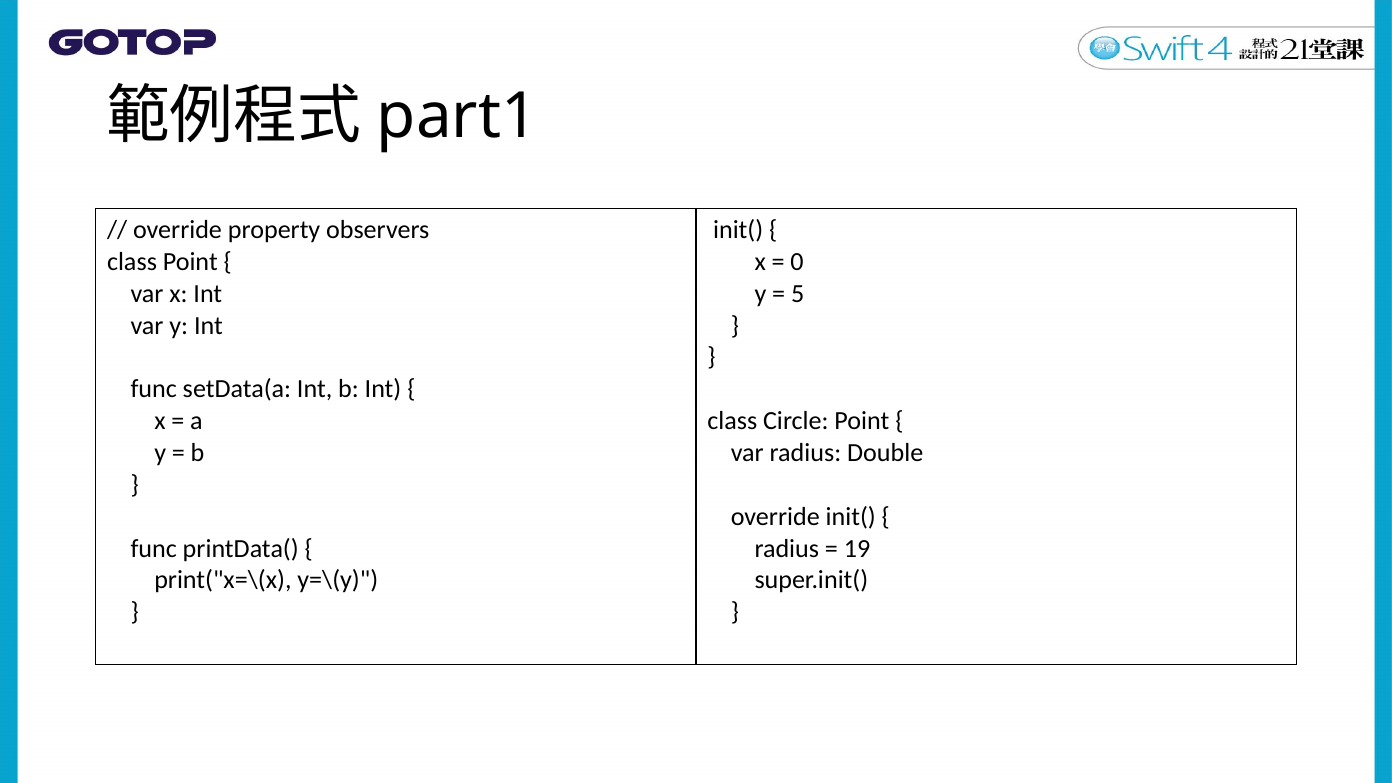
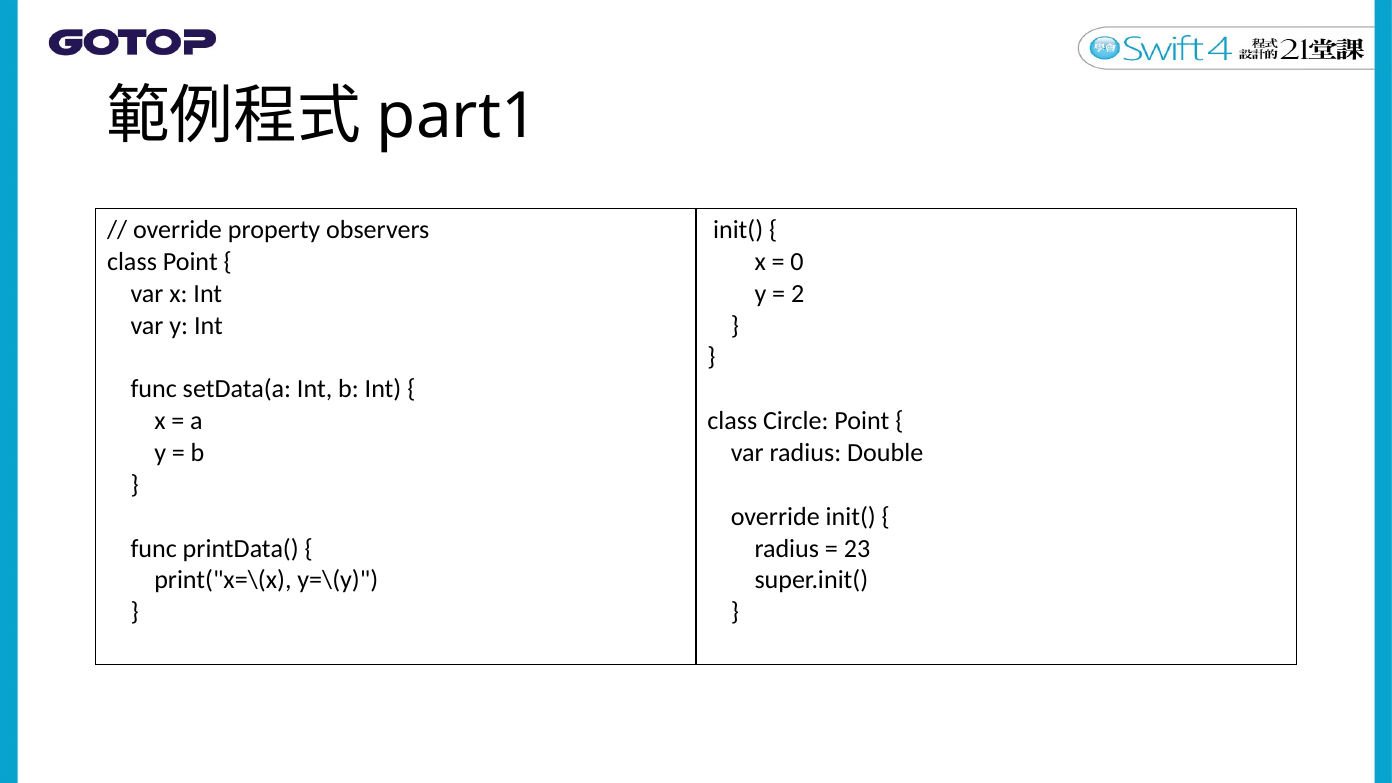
5: 5 -> 2 (798, 294)
19: 19 -> 23 (857, 548)
